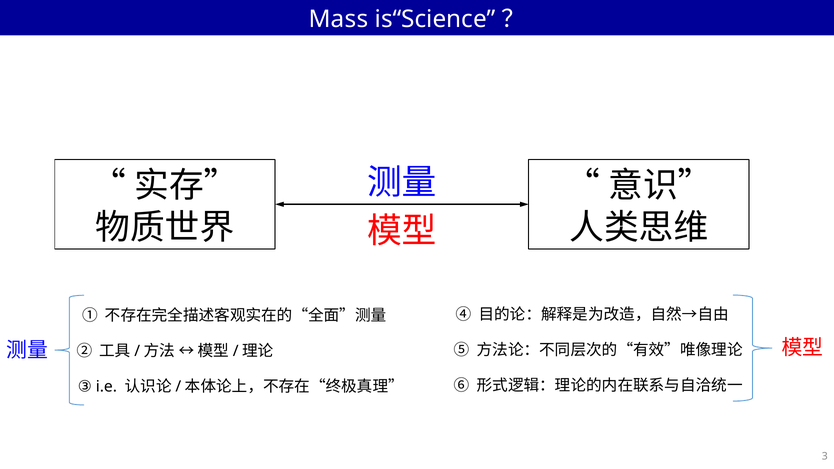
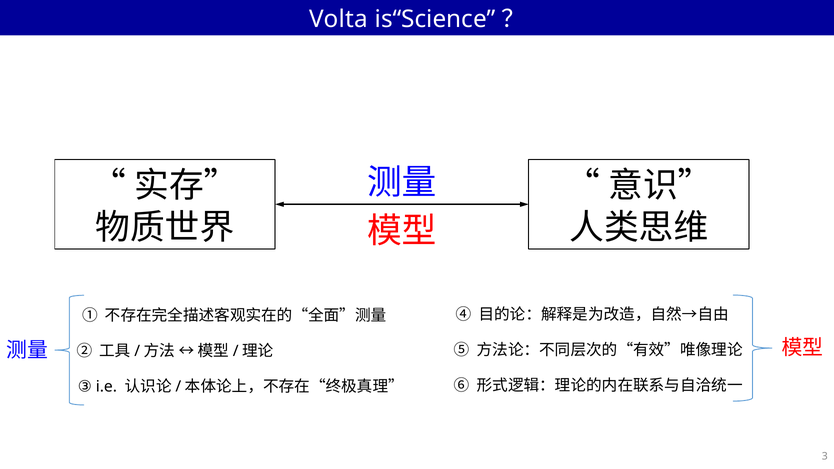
Mass: Mass -> Volta (339, 19)
